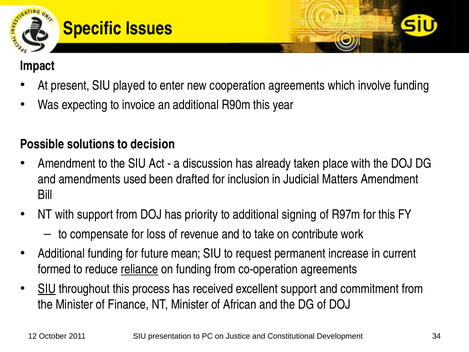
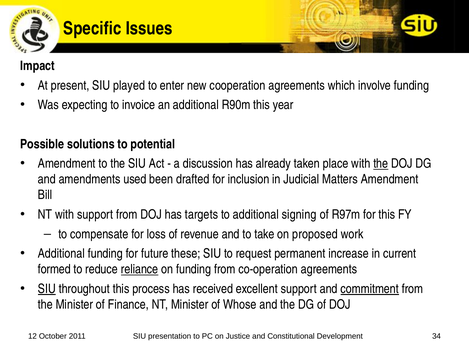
decision: decision -> potential (153, 144)
the underline: none -> present (381, 164)
priority: priority -> targets (202, 214)
contribute: contribute -> proposed (315, 234)
mean: mean -> these (186, 254)
commitment underline: none -> present (370, 289)
African: African -> Whose (240, 304)
